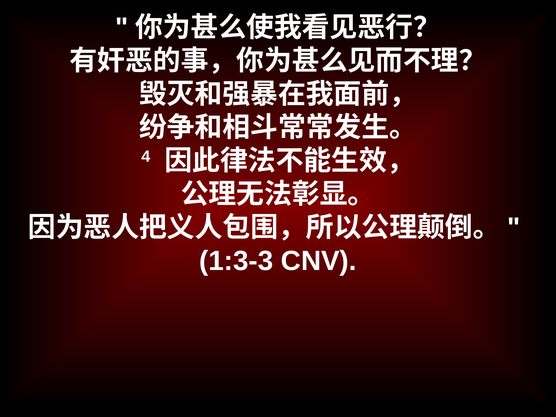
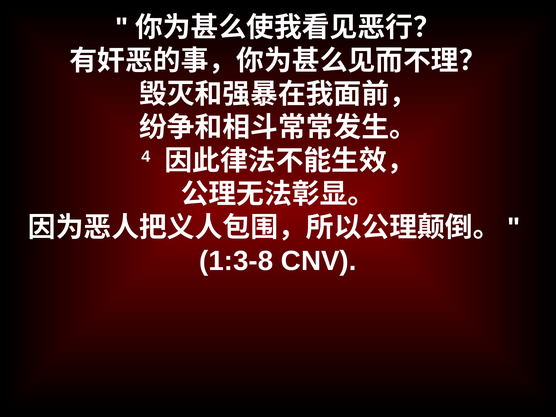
1:3-3: 1:3-3 -> 1:3-8 (236, 261)
